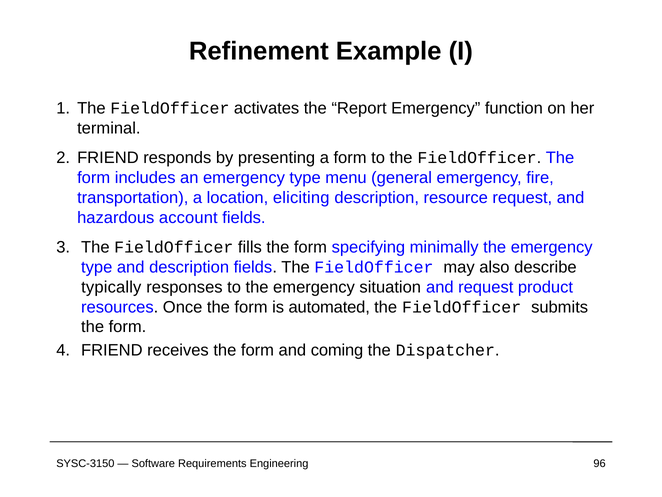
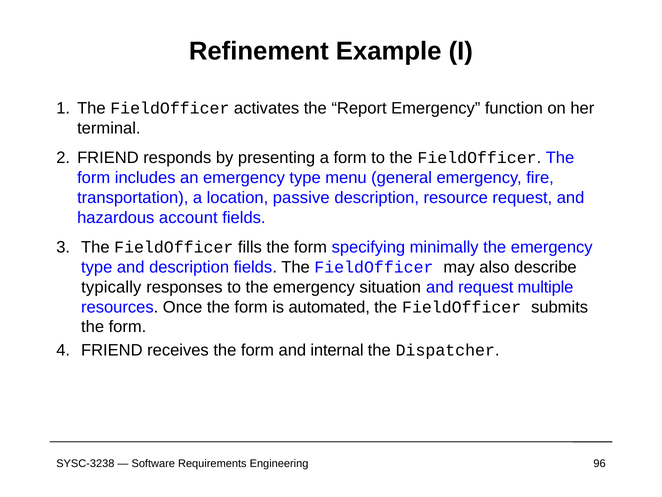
eliciting: eliciting -> passive (301, 198)
product: product -> multiple (546, 287)
coming: coming -> internal (337, 350)
SYSC-3150: SYSC-3150 -> SYSC-3238 (85, 463)
